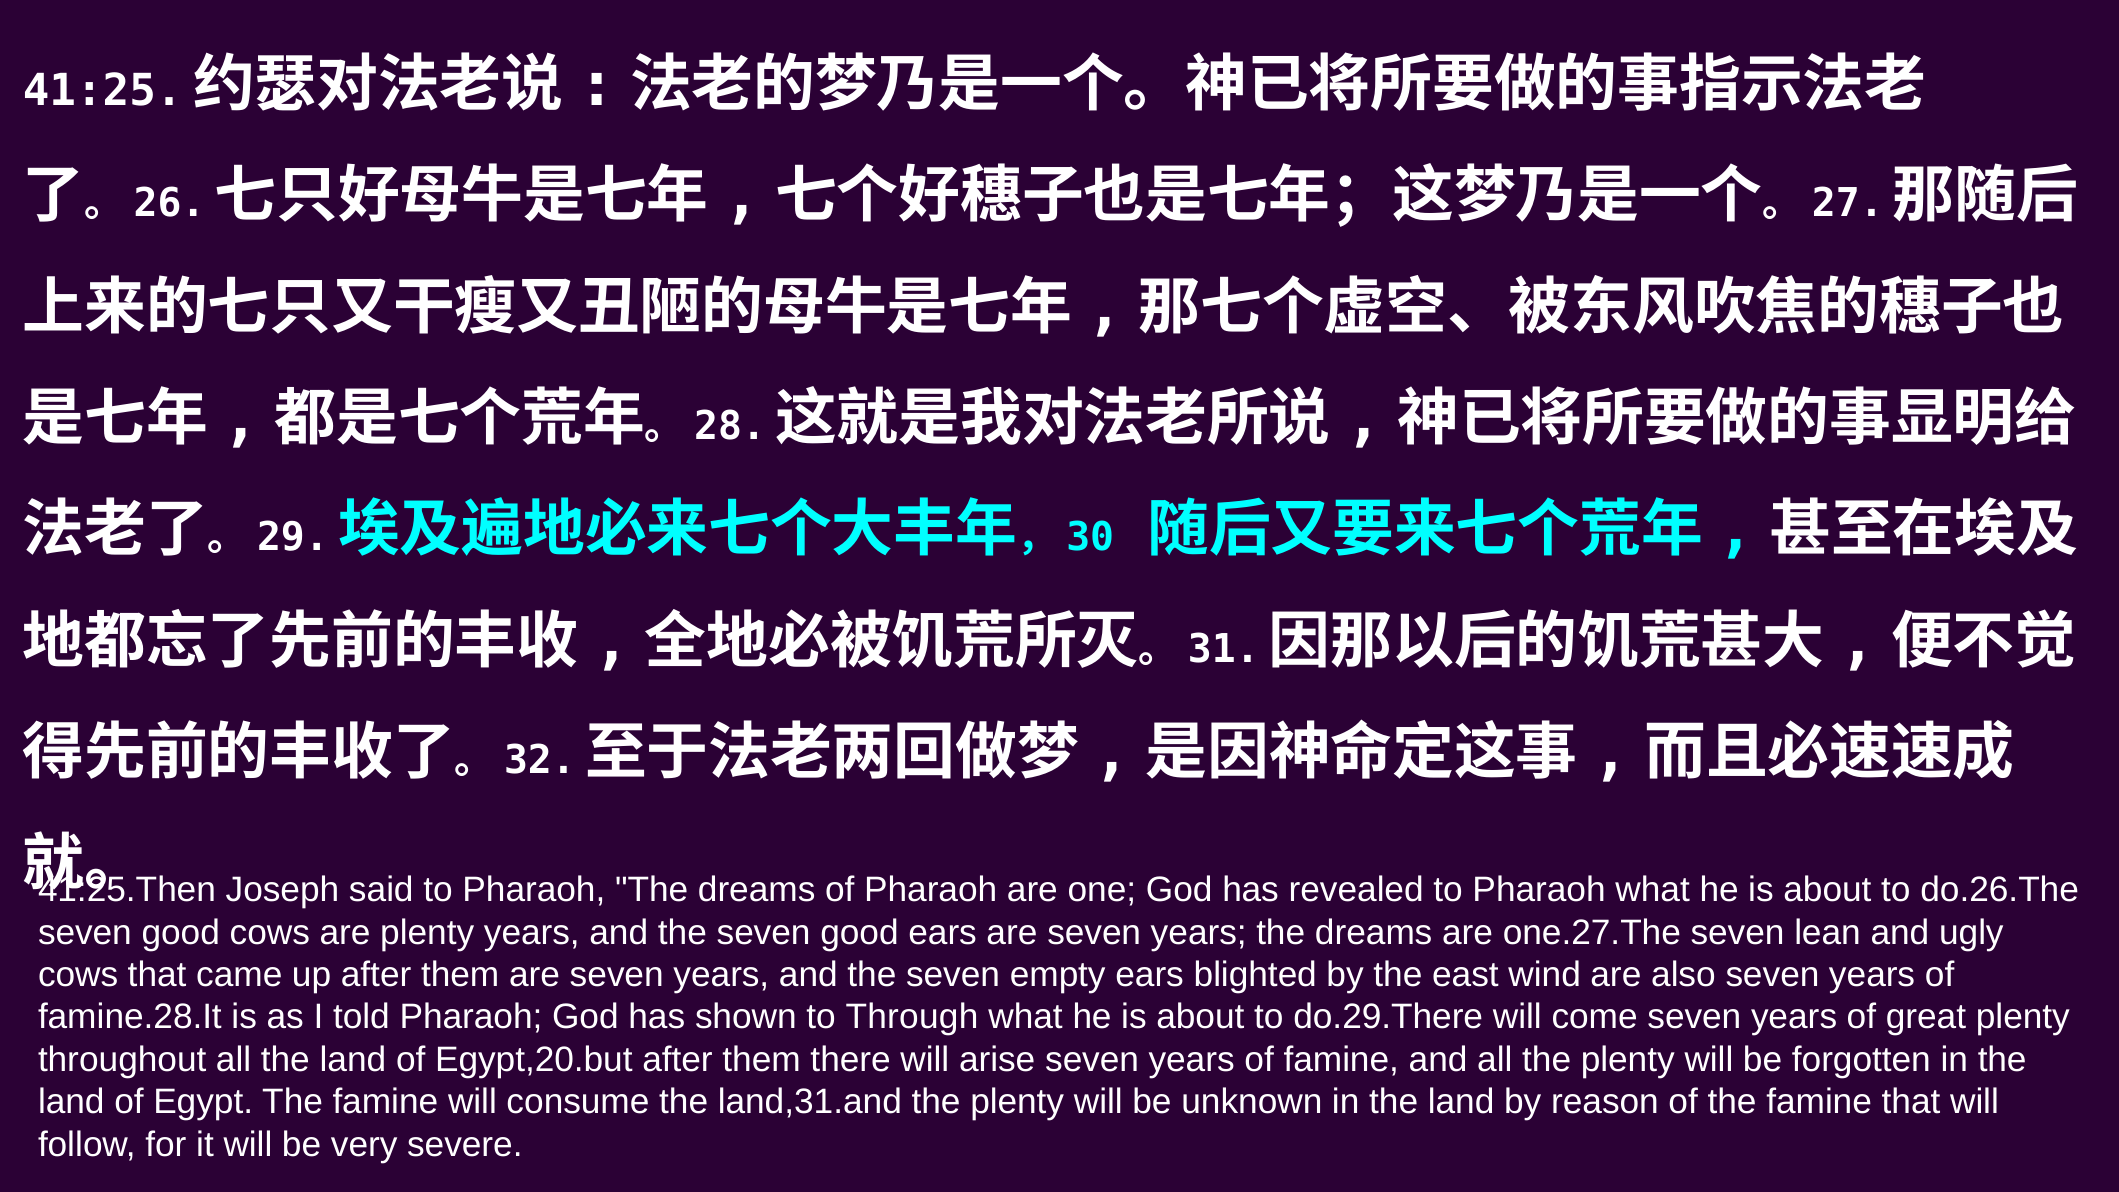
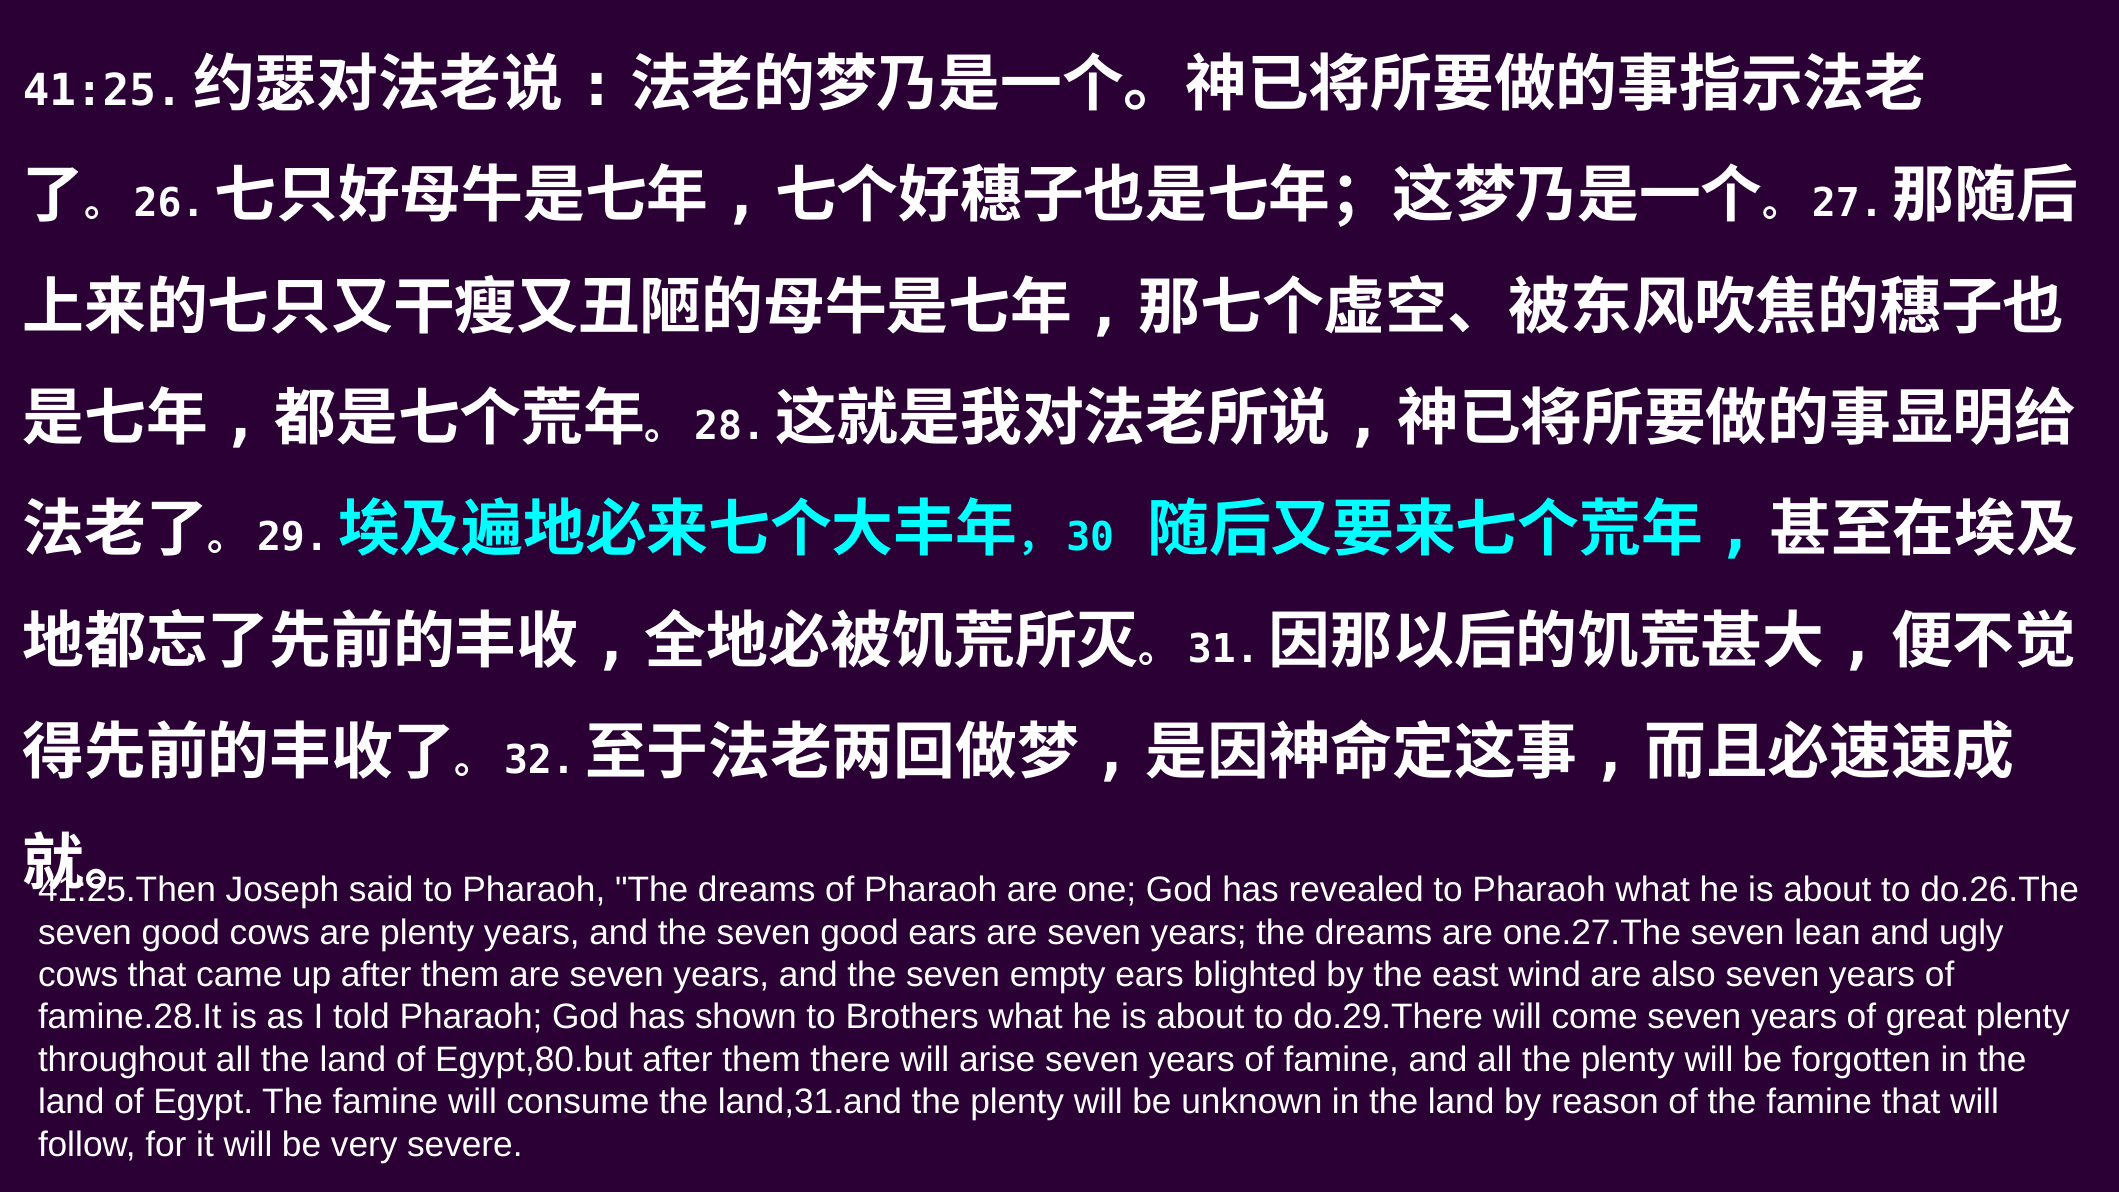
Through: Through -> Brothers (912, 1017)
Egypt,20.but: Egypt,20.but -> Egypt,80.but (534, 1060)
